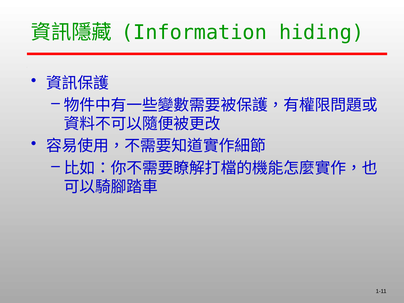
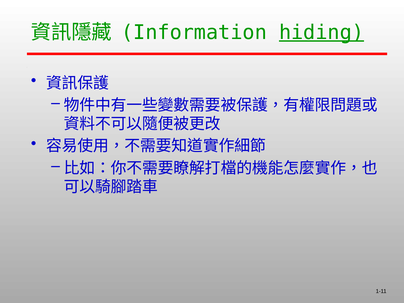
hiding underline: none -> present (322, 32)
